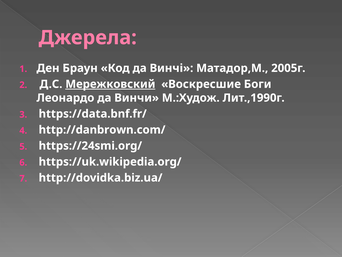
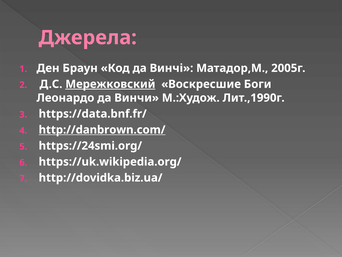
http://danbrown.com/ underline: none -> present (102, 130)
